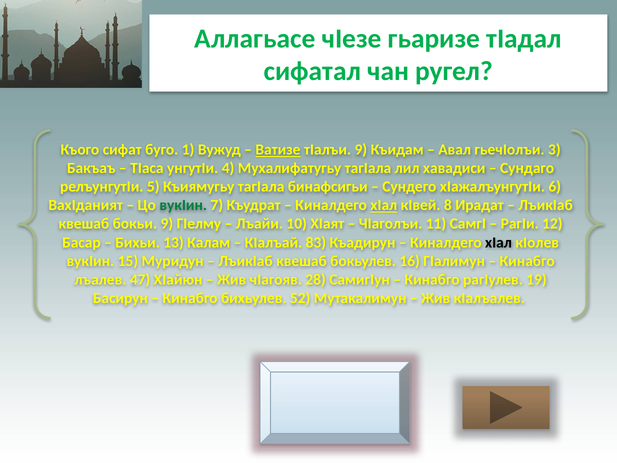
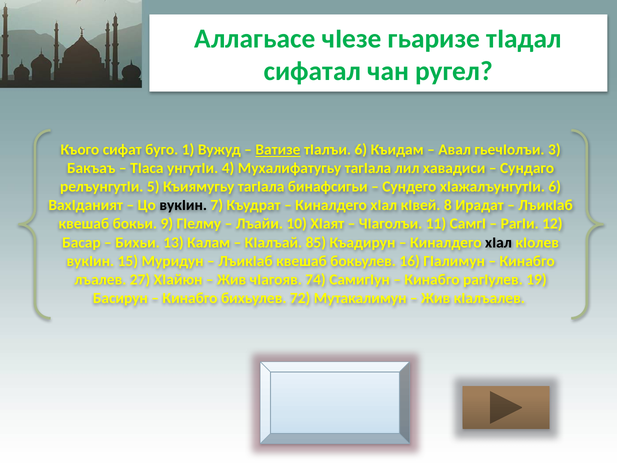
тIалъи 9: 9 -> 6 (361, 150)
вукIин colour: green -> black (183, 205)
хIал underline: present -> none (384, 205)
83: 83 -> 85 (316, 242)
47: 47 -> 27 (140, 279)
28: 28 -> 74 (316, 279)
52: 52 -> 72 (300, 298)
